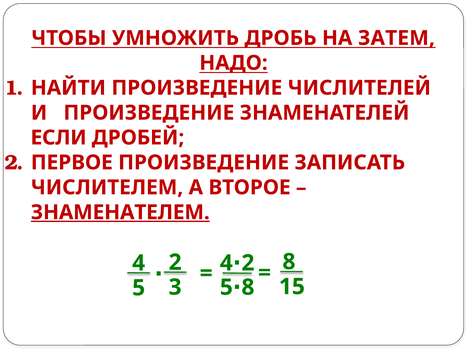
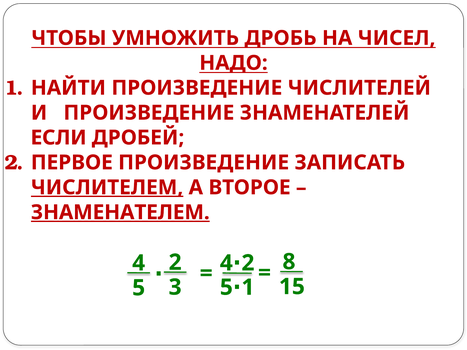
ЗАТЕМ: ЗАТЕМ -> ЧИСЕЛ (397, 38)
ЧИСЛИТЕЛЕМ underline: none -> present (107, 188)
5 8: 8 -> 1 (248, 287)
